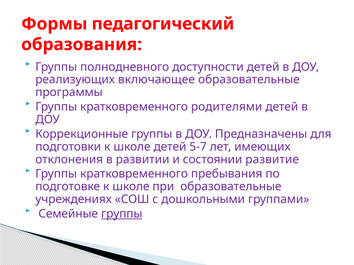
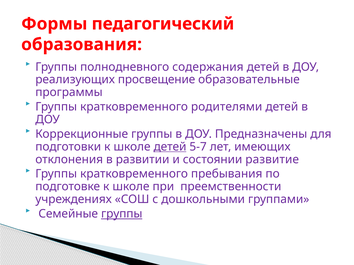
доступности: доступности -> содержания (208, 67)
включающее: включающее -> просвещение (157, 80)
детей underline: none -> present (170, 147)
при образовательные: образовательные -> преемственности (231, 187)
